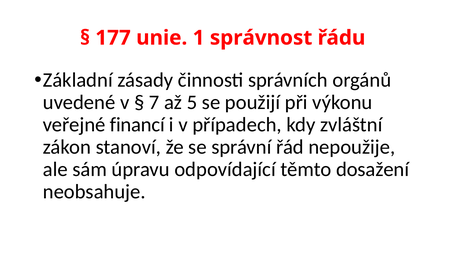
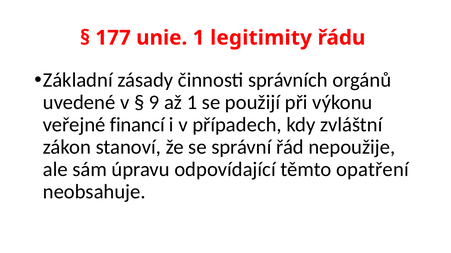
správnost: správnost -> legitimity (261, 38)
7: 7 -> 9 (154, 103)
až 5: 5 -> 1 (192, 103)
dosažení: dosažení -> opatření (372, 170)
